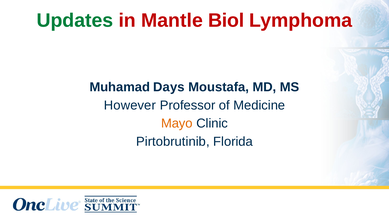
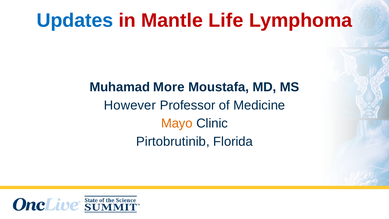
Updates colour: green -> blue (75, 20)
Biol: Biol -> Life (226, 20)
Days: Days -> More (169, 87)
